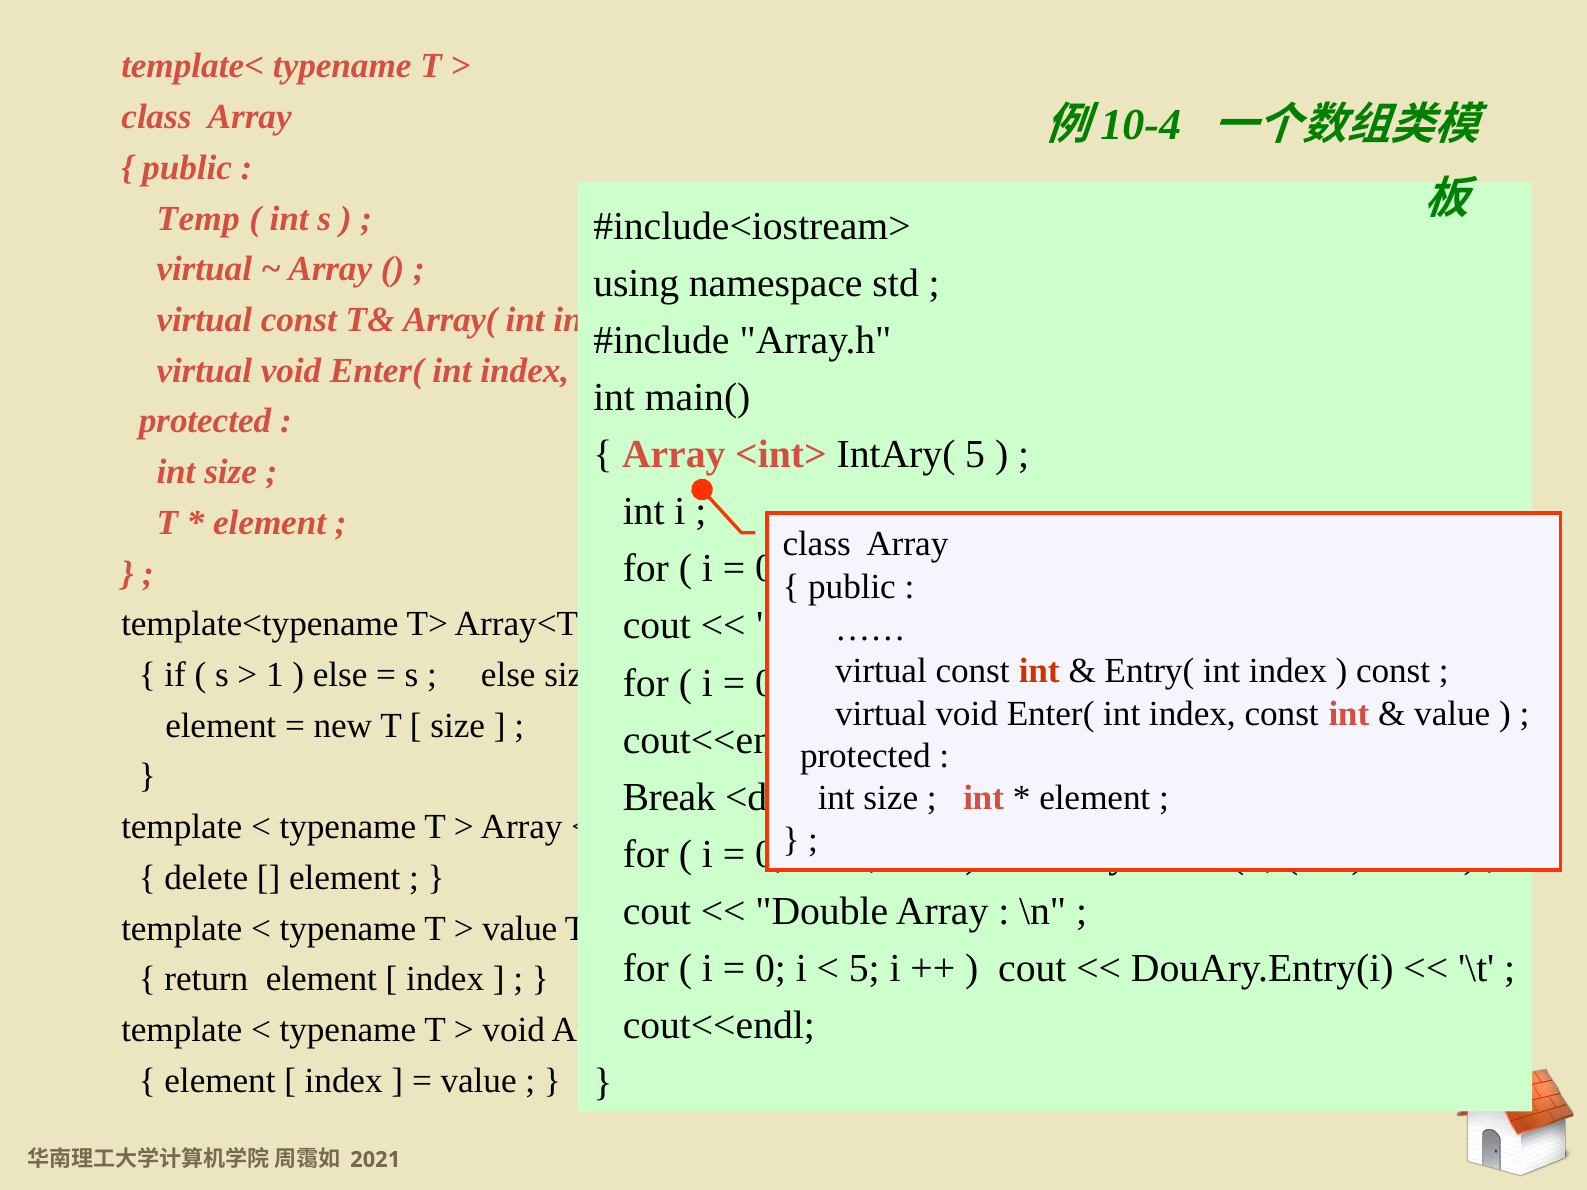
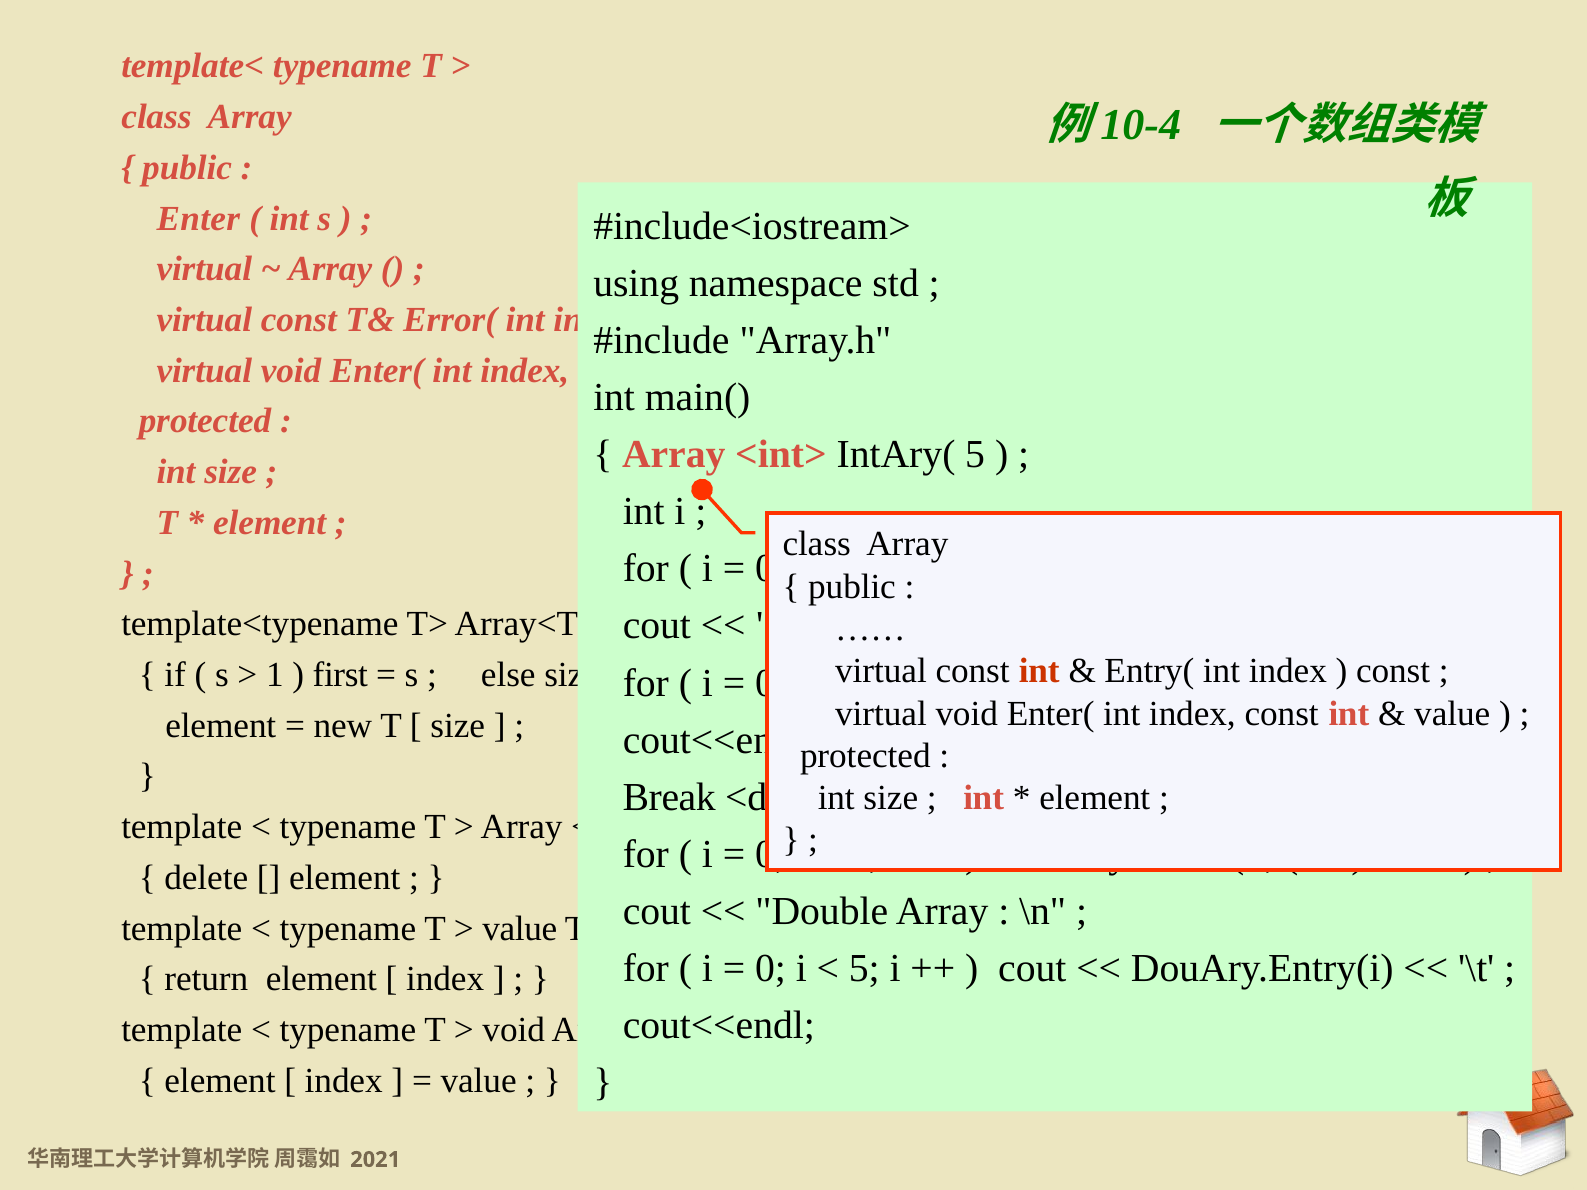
Temp: Temp -> Enter (198, 218)
Array(: Array( -> Error( (450, 320)
else: else -> first (340, 675)
